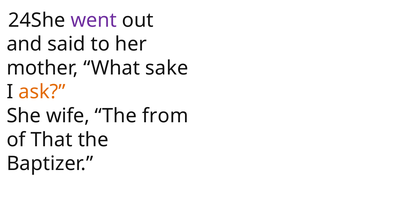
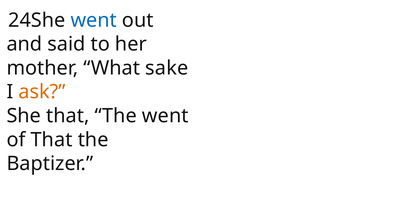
went colour: purple -> blue (94, 20)
She wife: wife -> that (68, 116)
The from: from -> went (165, 116)
